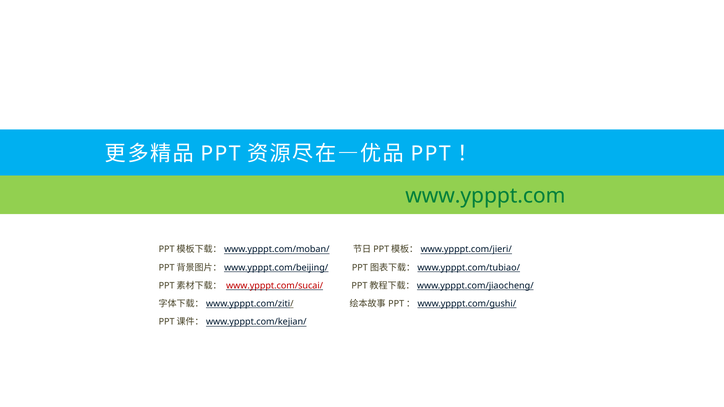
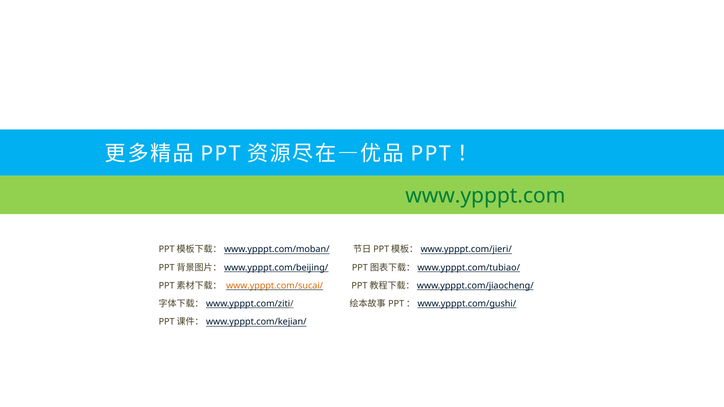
www.ypppt.com/sucai/ colour: red -> orange (275, 286)
